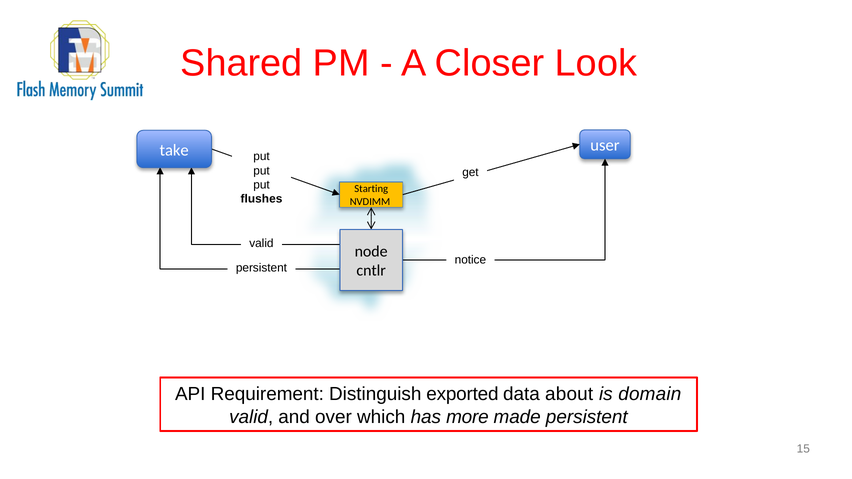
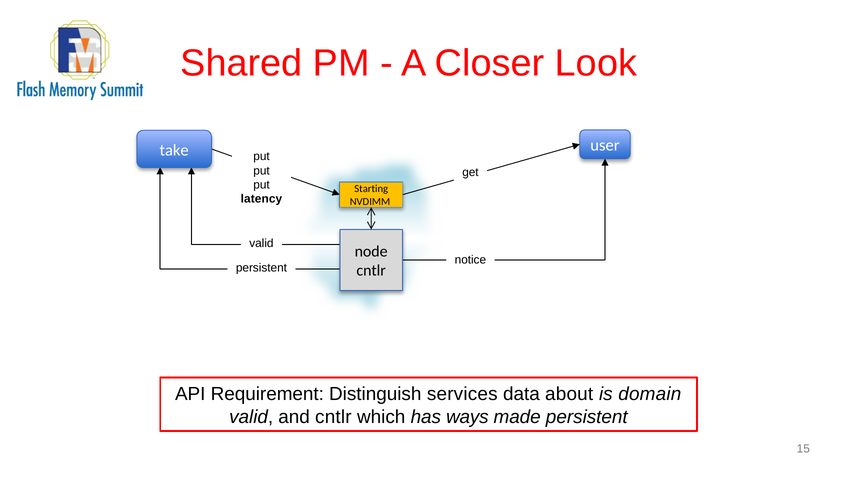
flushes: flushes -> latency (261, 199)
exported: exported -> services (462, 394)
and over: over -> cntlr (333, 417)
more: more -> ways (467, 417)
